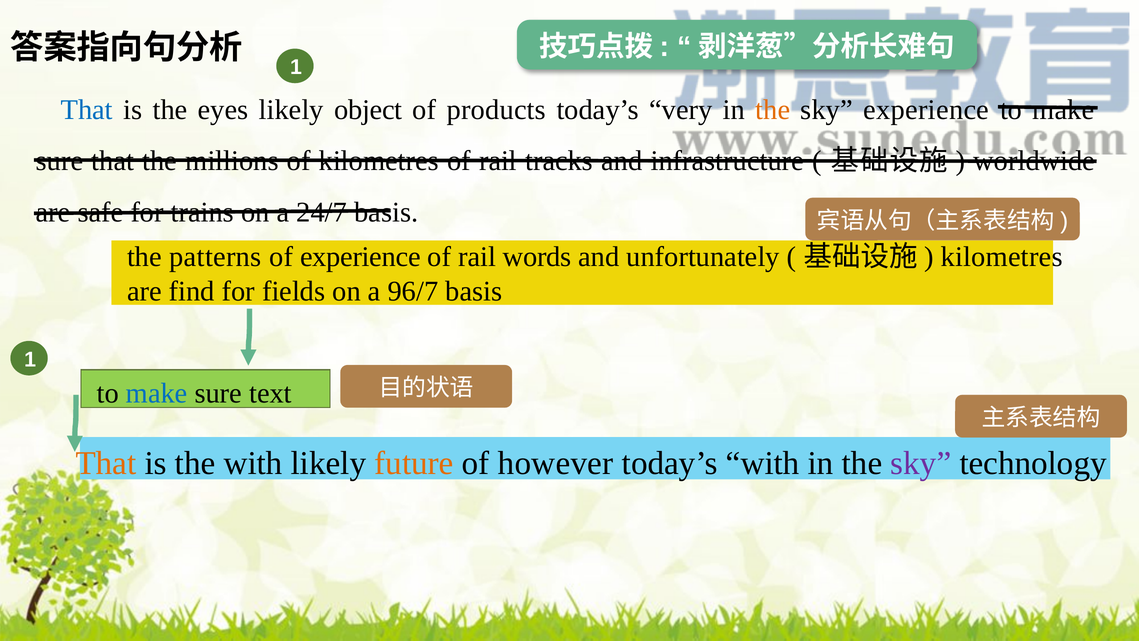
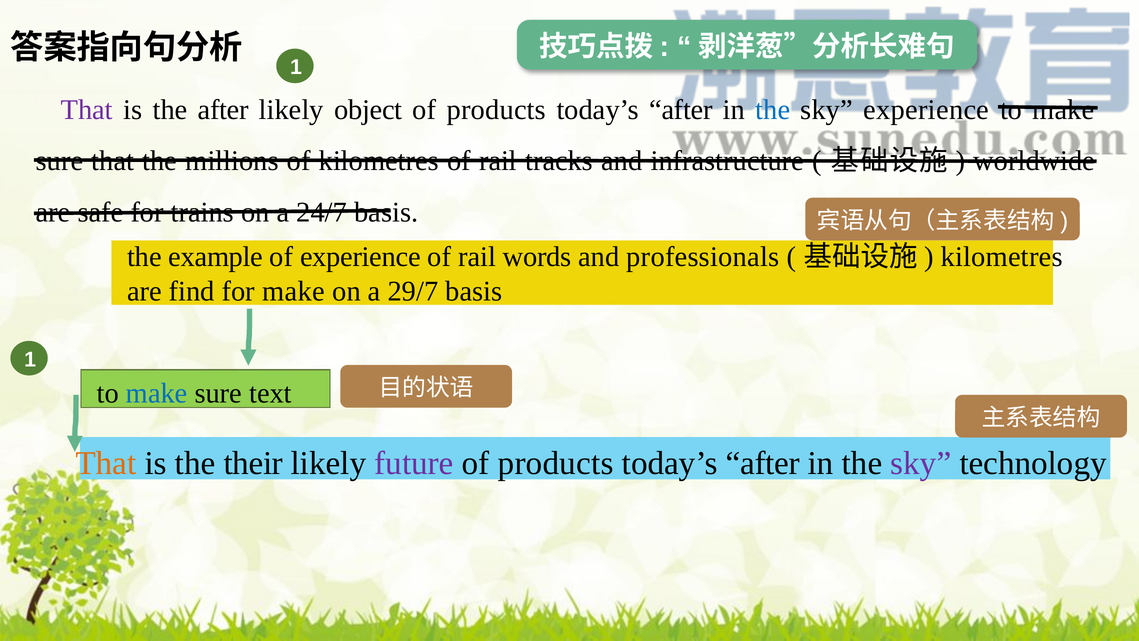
That colour: blue -> purple (87, 110)
the eyes: eyes -> after (223, 110)
very: very -> after (681, 110)
the colour: orange -> blue (773, 110)
patterns: patterns -> example (216, 257)
unfortunately: unfortunately -> professionals (703, 257)
for fields: fields -> make (293, 291)
96/7: 96/7 -> 29/7 (413, 291)
the with: with -> their (253, 463)
future colour: orange -> purple (414, 463)
however: however -> products (556, 463)
with: with -> after (763, 463)
